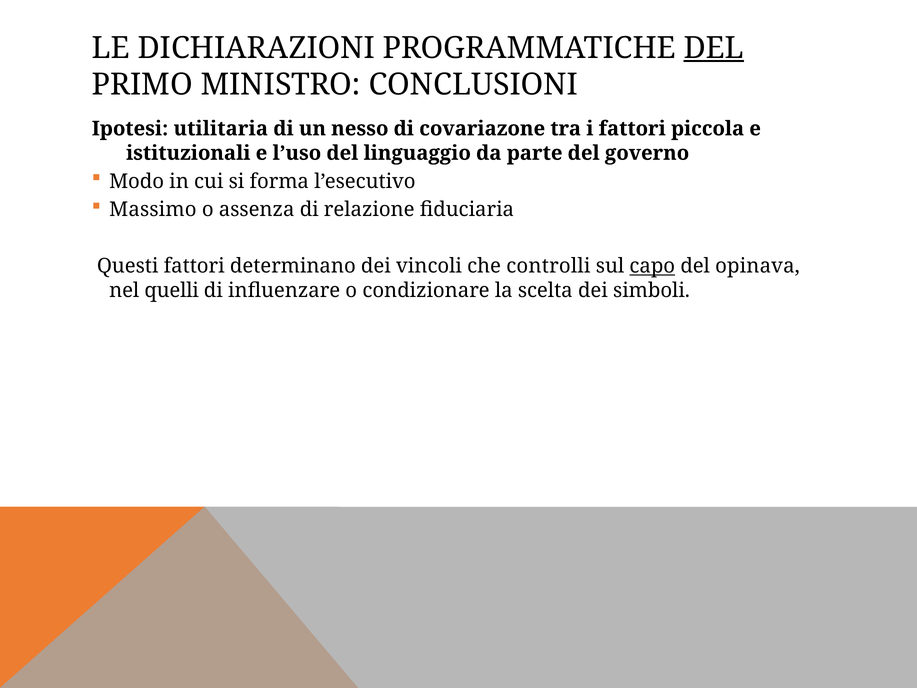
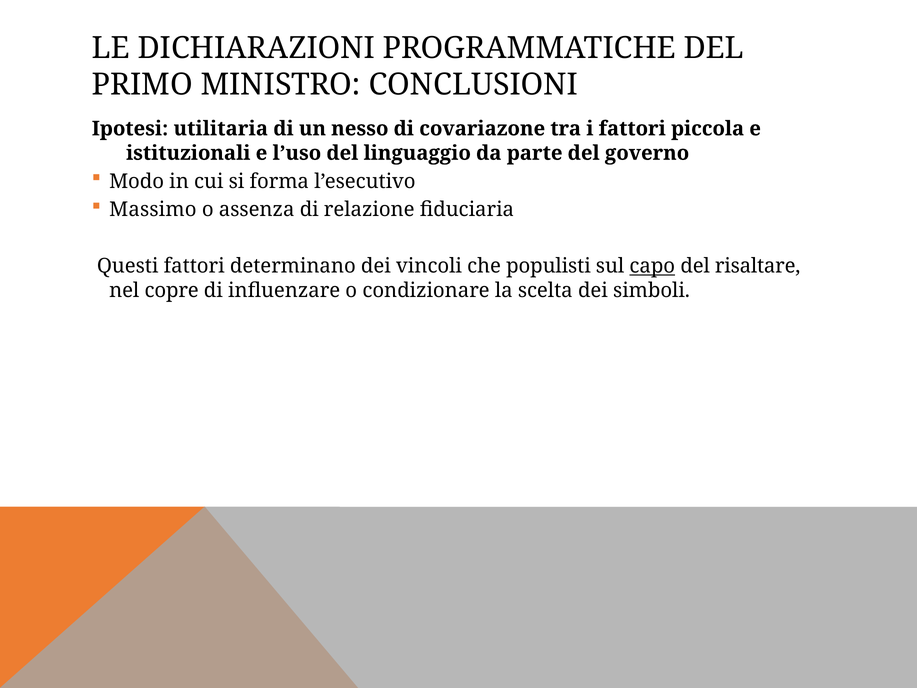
DEL underline: present -> none (714, 48)
controlli: controlli -> populisti (548, 266)
opinava: opinava -> risaltare (758, 266)
quelli: quelli -> copre (172, 291)
